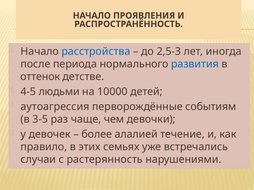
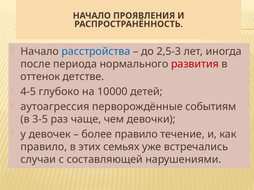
развития colour: blue -> red (195, 64)
людьми: людьми -> глубоко (59, 92)
более алалией: алалией -> правило (136, 134)
растерянность: растерянность -> составляющей (105, 160)
